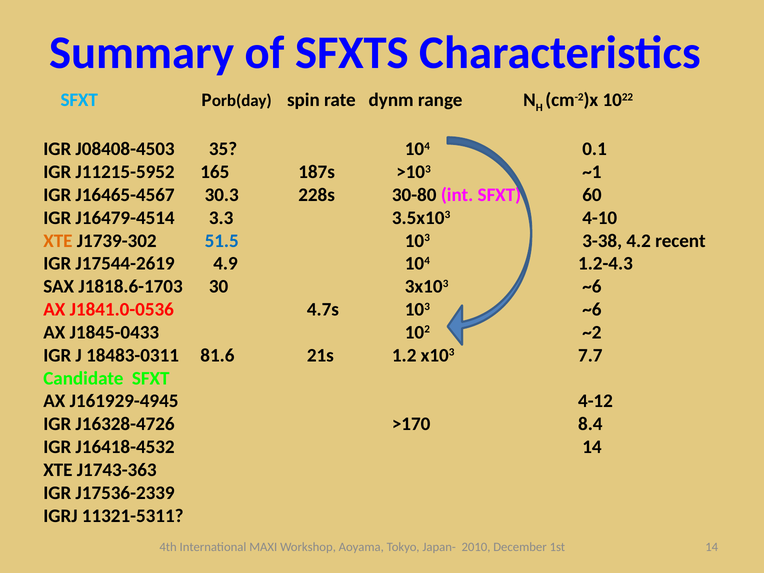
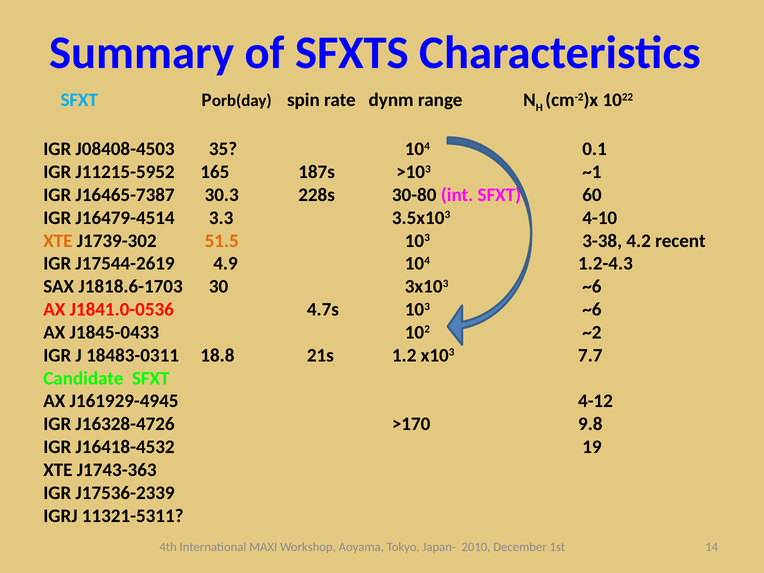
J16465-4567: J16465-4567 -> J16465-7387 (125, 195)
51.5 colour: blue -> orange (222, 241)
81.6: 81.6 -> 18.8 (217, 355)
8.4: 8.4 -> 9.8 (590, 424)
J16418-4532 14: 14 -> 19 (592, 447)
